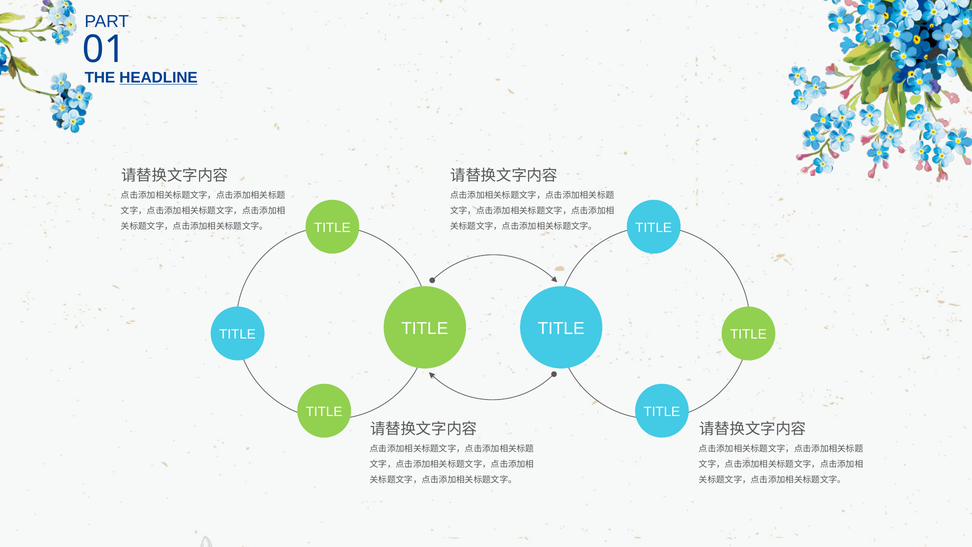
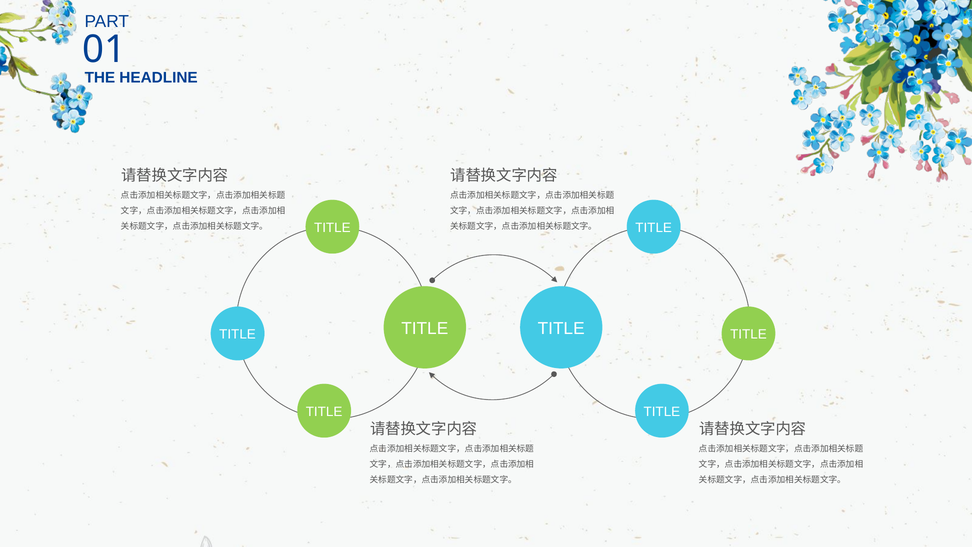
HEADLINE underline: present -> none (159, 78)
